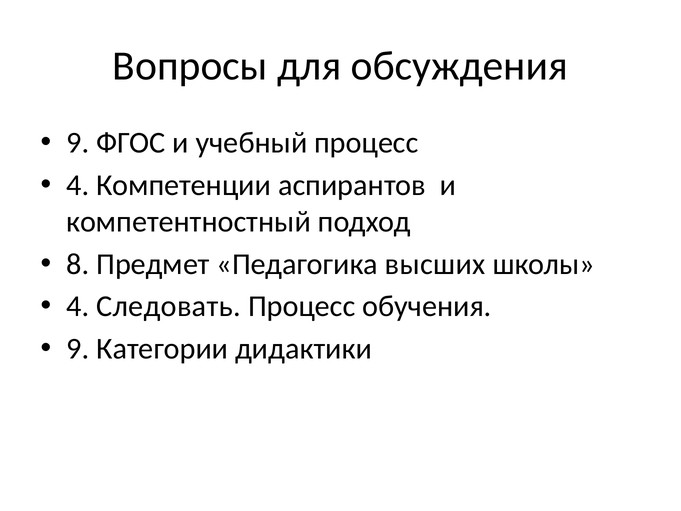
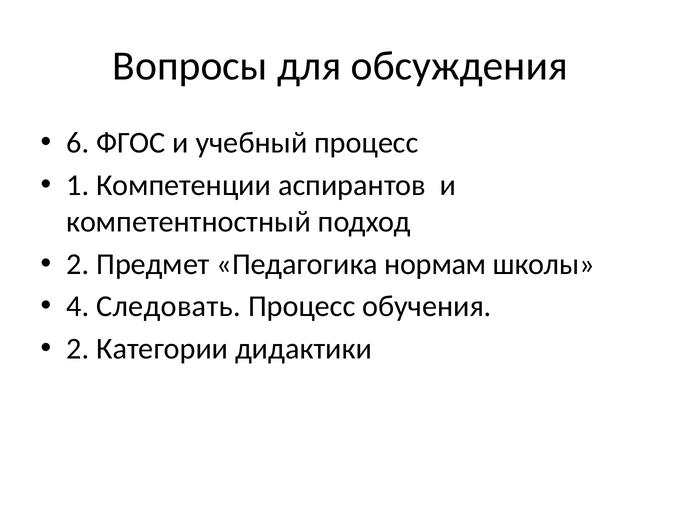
9: 9 -> 6 (78, 143)
4: 4 -> 1 (78, 185)
8: 8 -> 2 (78, 264)
высших: высших -> нормам (435, 264)
9: 9 -> 2 (78, 349)
